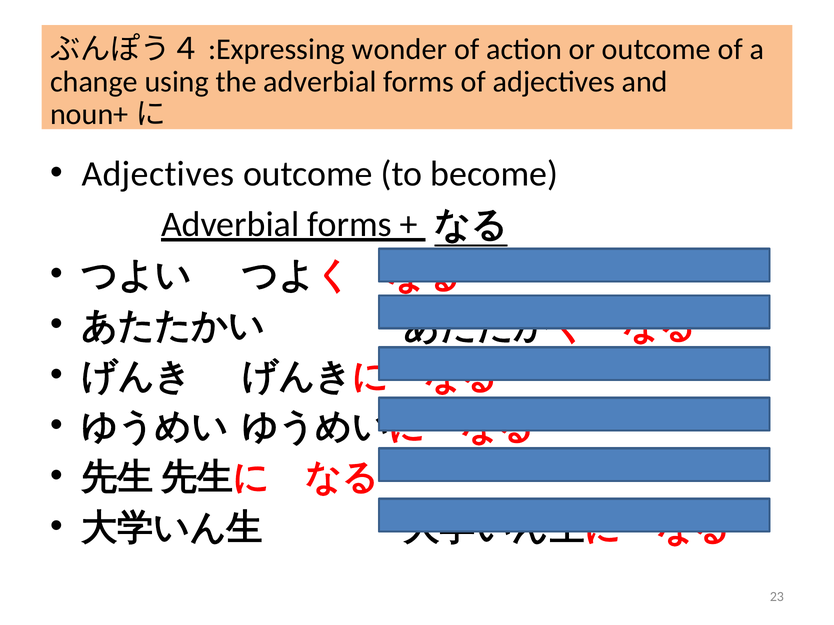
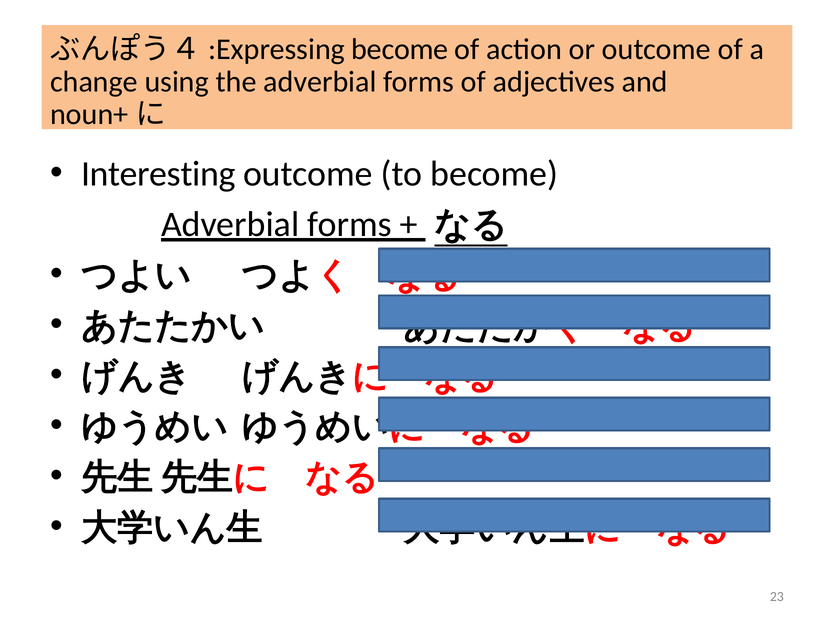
wonder: wonder -> become (400, 49)
Adjectives: Adjectives -> Interesting (158, 174)
